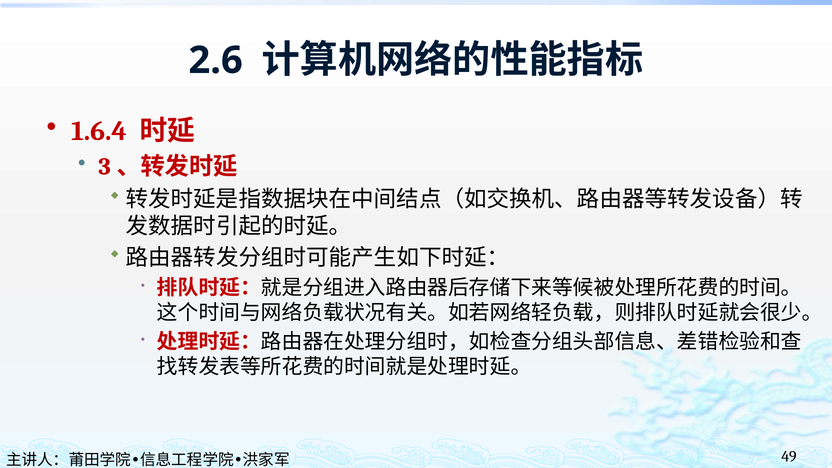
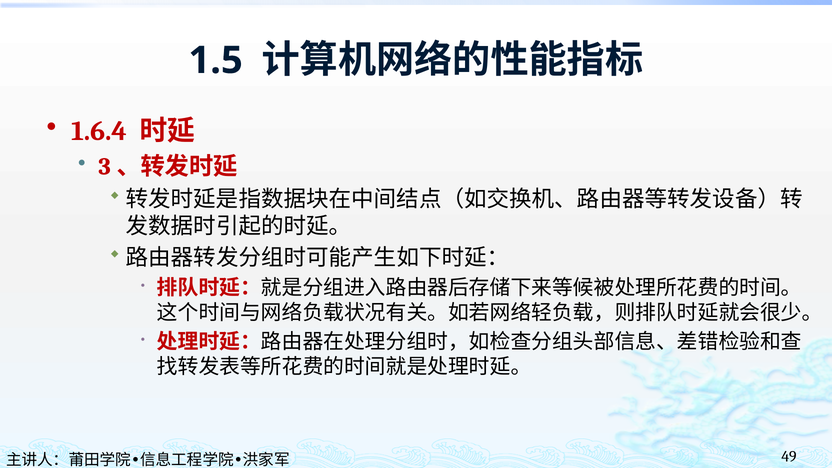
2.6: 2.6 -> 1.5 (216, 60)
